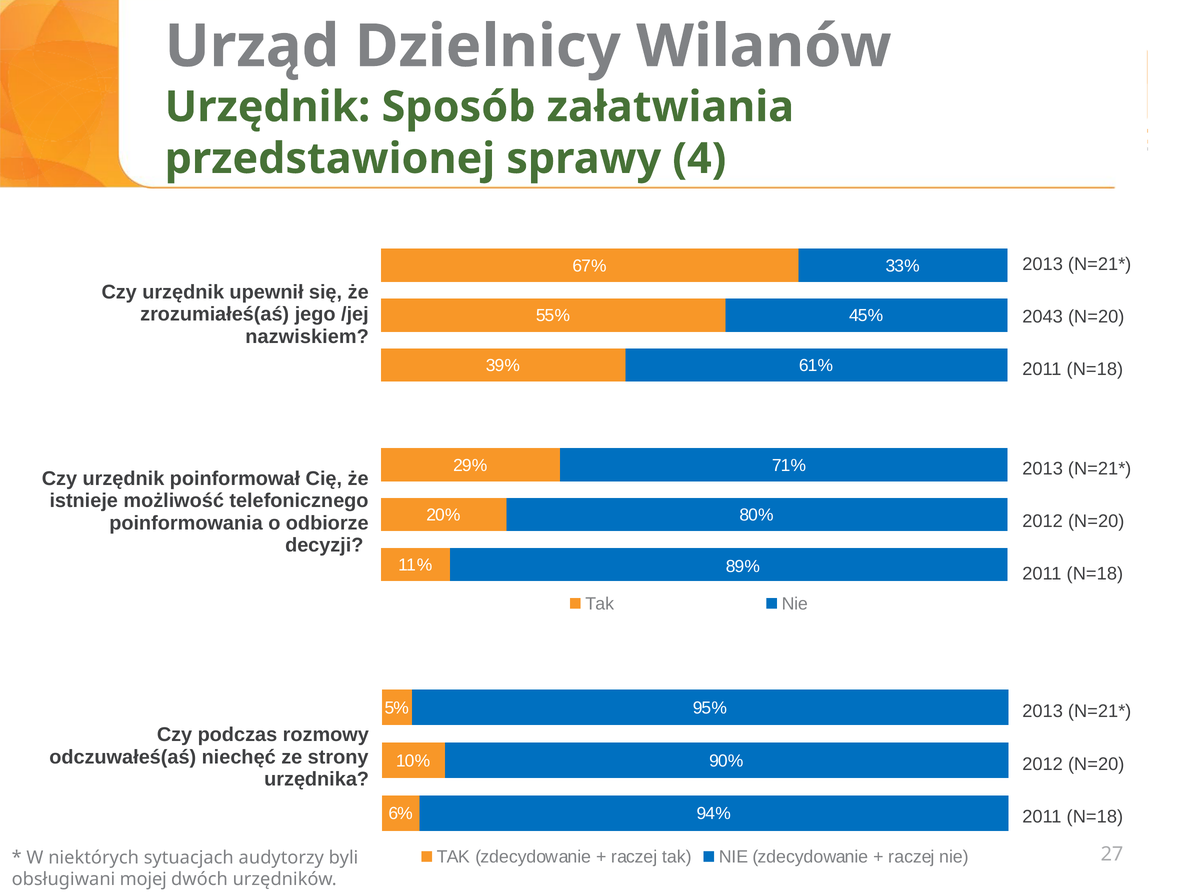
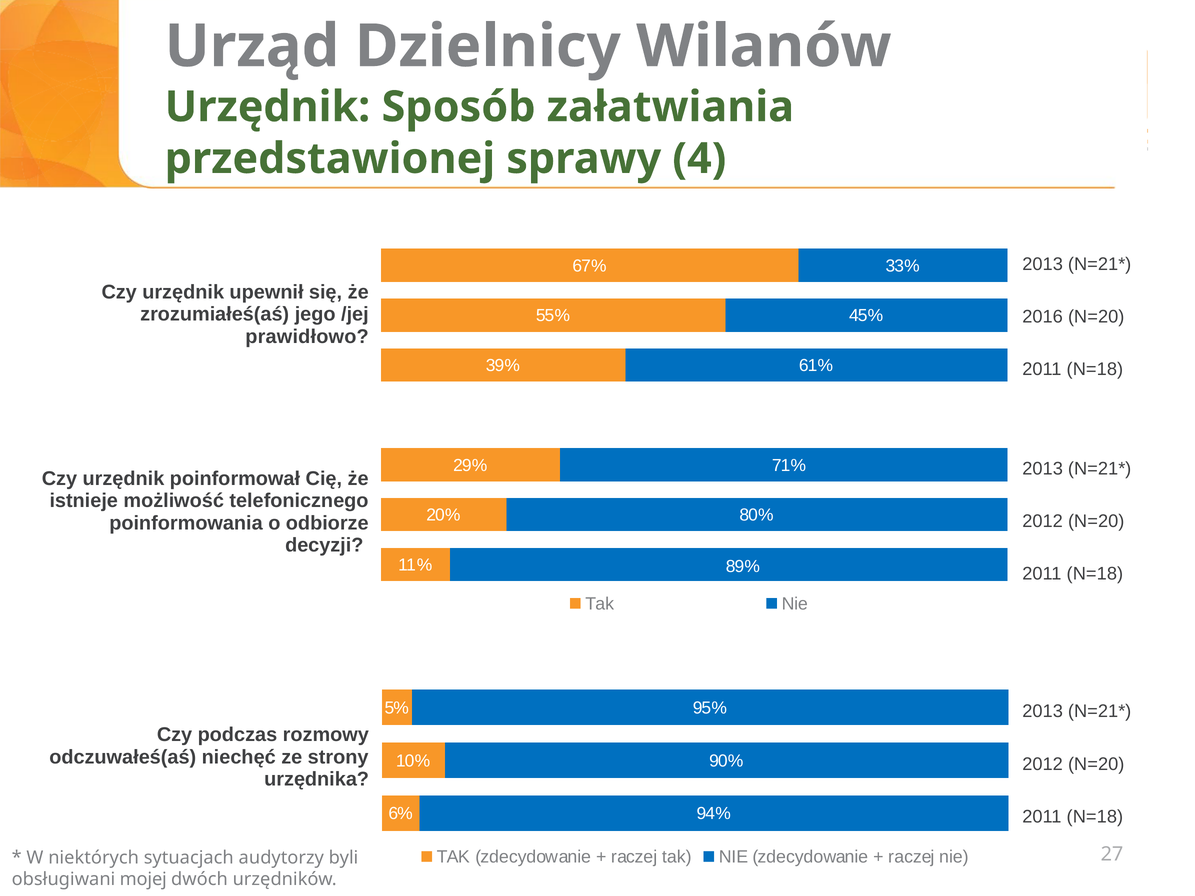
2043: 2043 -> 2016 (1043, 317)
nazwiskiem: nazwiskiem -> prawidłowo (307, 337)
